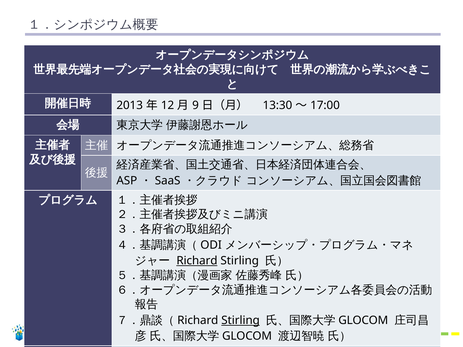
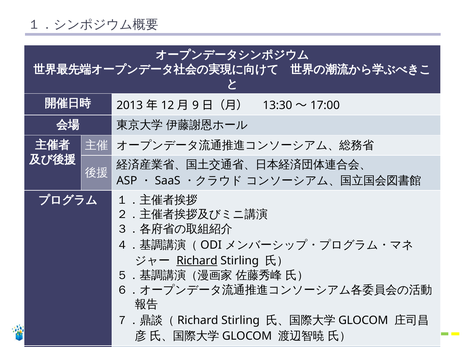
Stirling underline: present -> none (241, 320)
